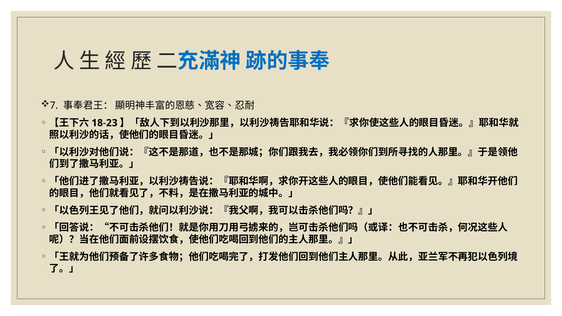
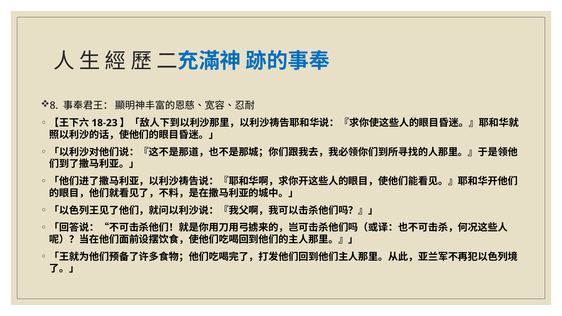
7: 7 -> 8 (54, 106)
